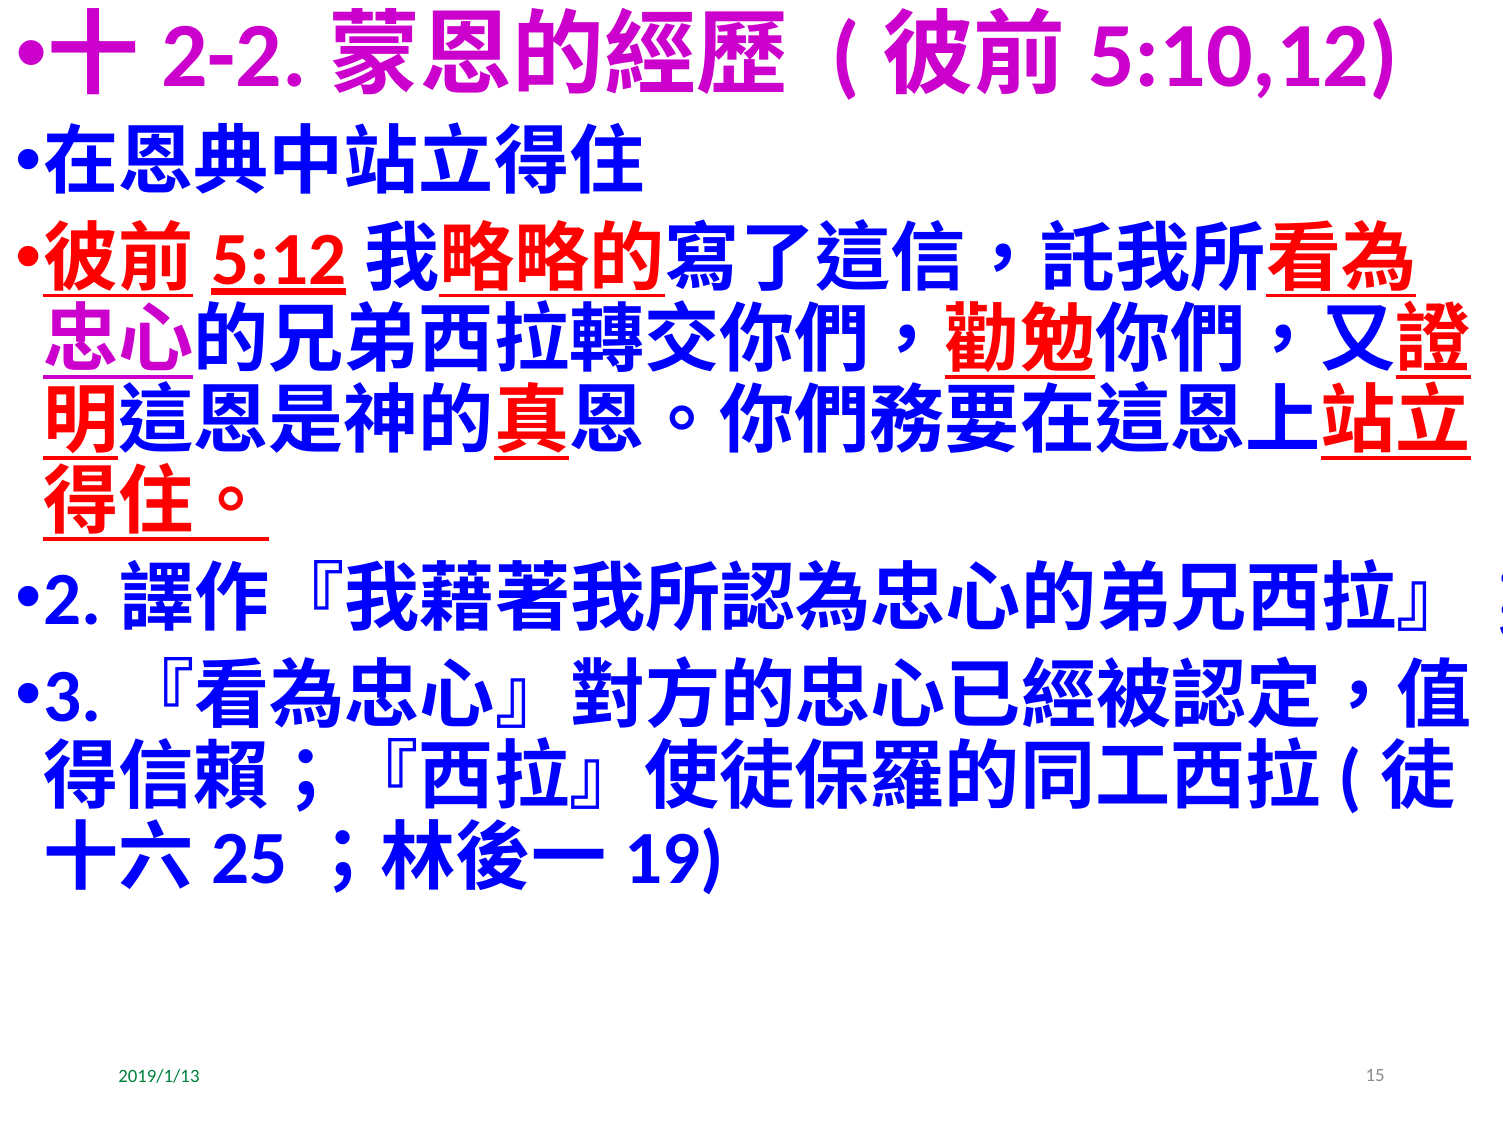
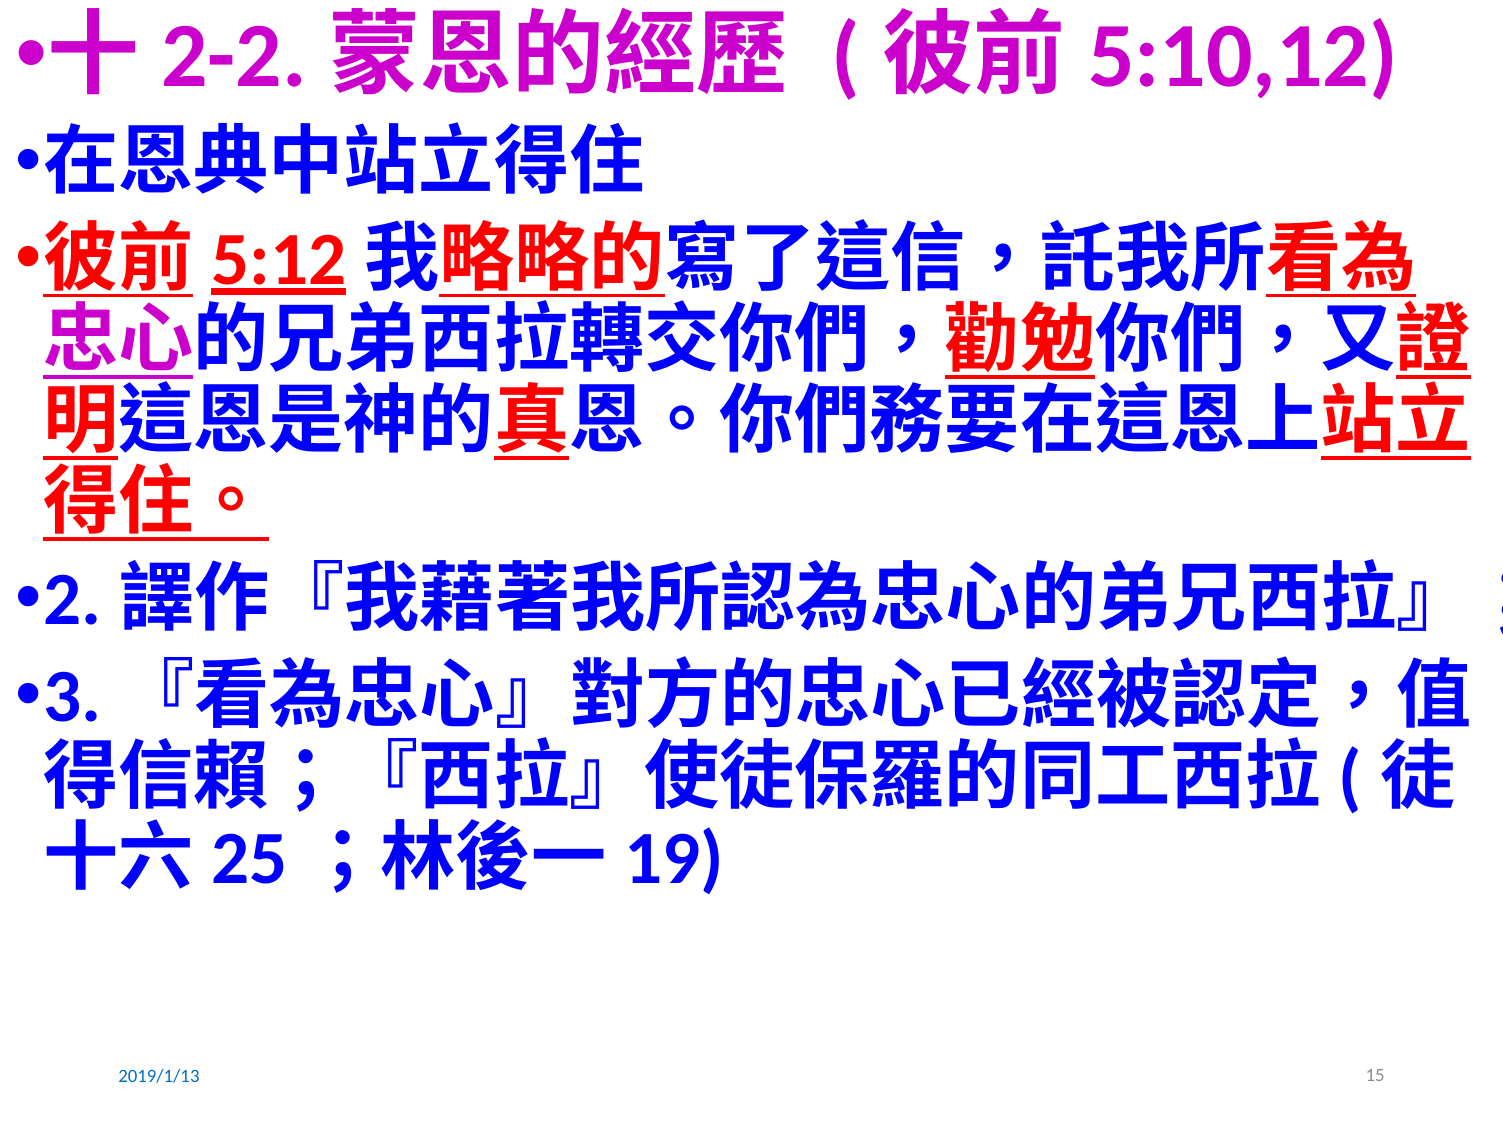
2019/1/13 colour: green -> blue (159, 1076)
